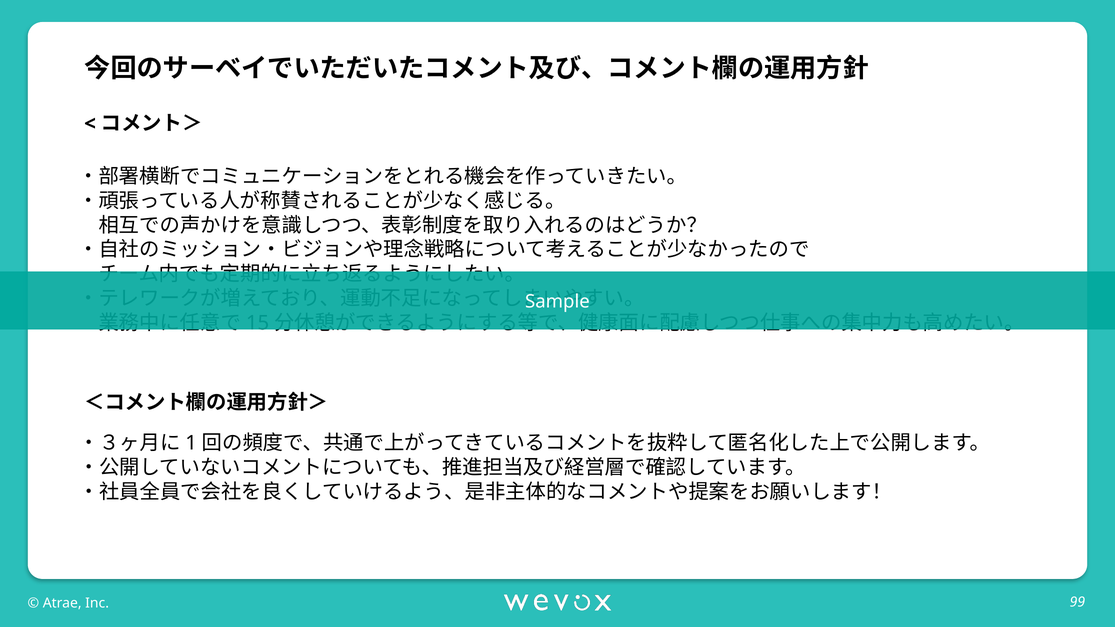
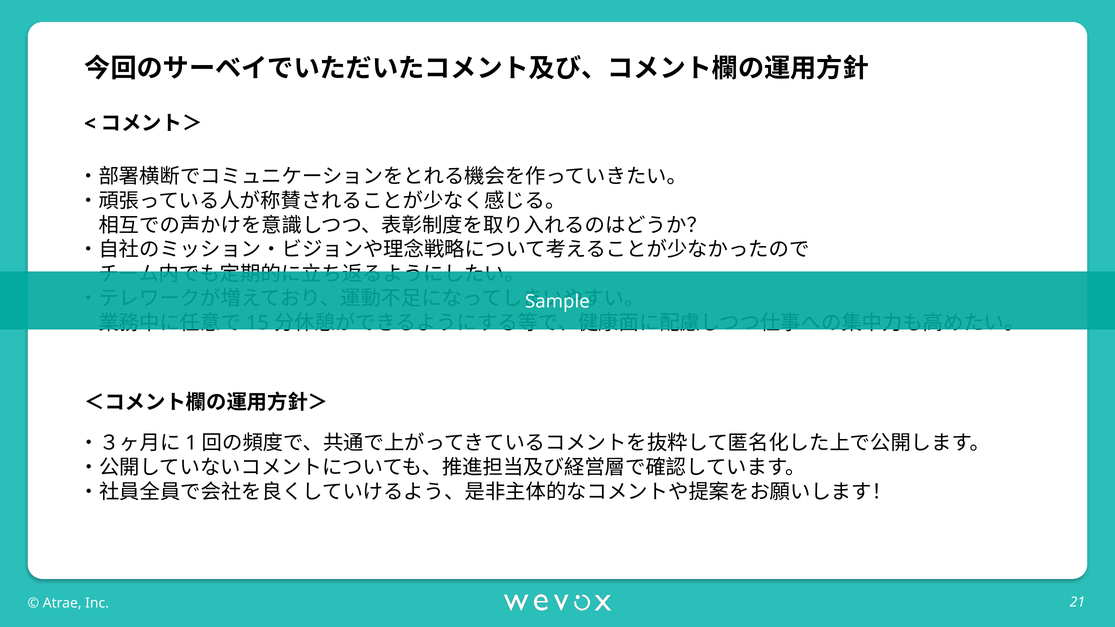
99: 99 -> 21 (1077, 602)
